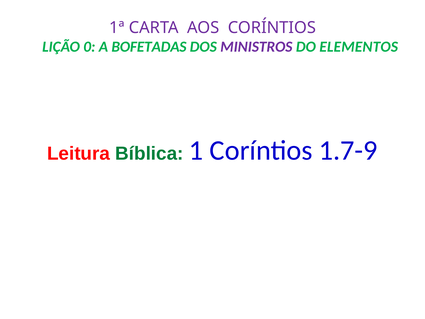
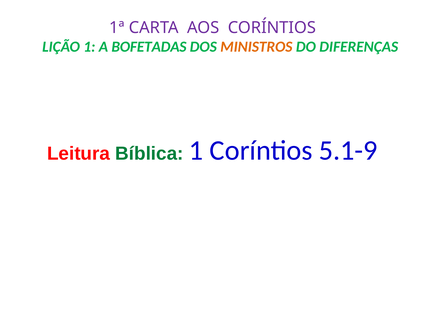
LIÇÃO 0: 0 -> 1 (89, 47)
MINISTROS colour: purple -> orange (256, 47)
ELEMENTOS: ELEMENTOS -> DIFERENÇAS (359, 47)
1.7-9: 1.7-9 -> 5.1-9 (348, 150)
